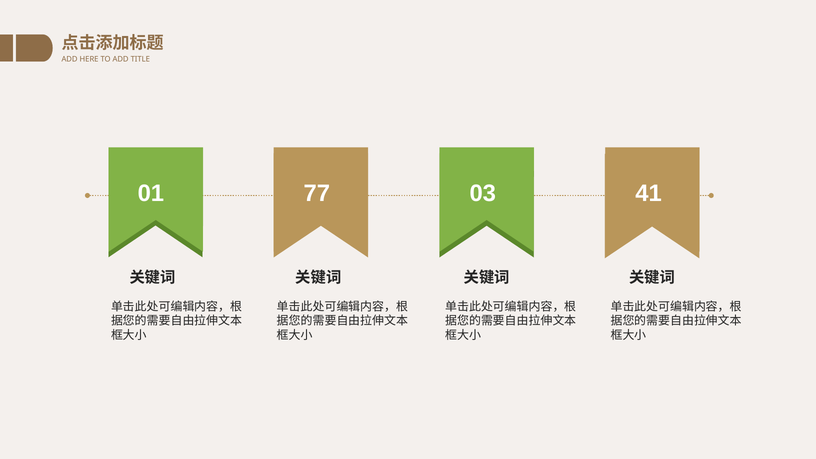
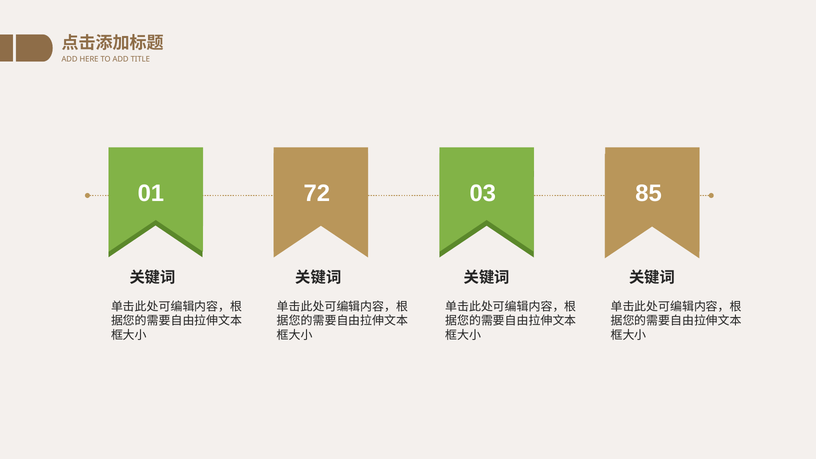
77: 77 -> 72 (317, 194)
41: 41 -> 85 (649, 194)
